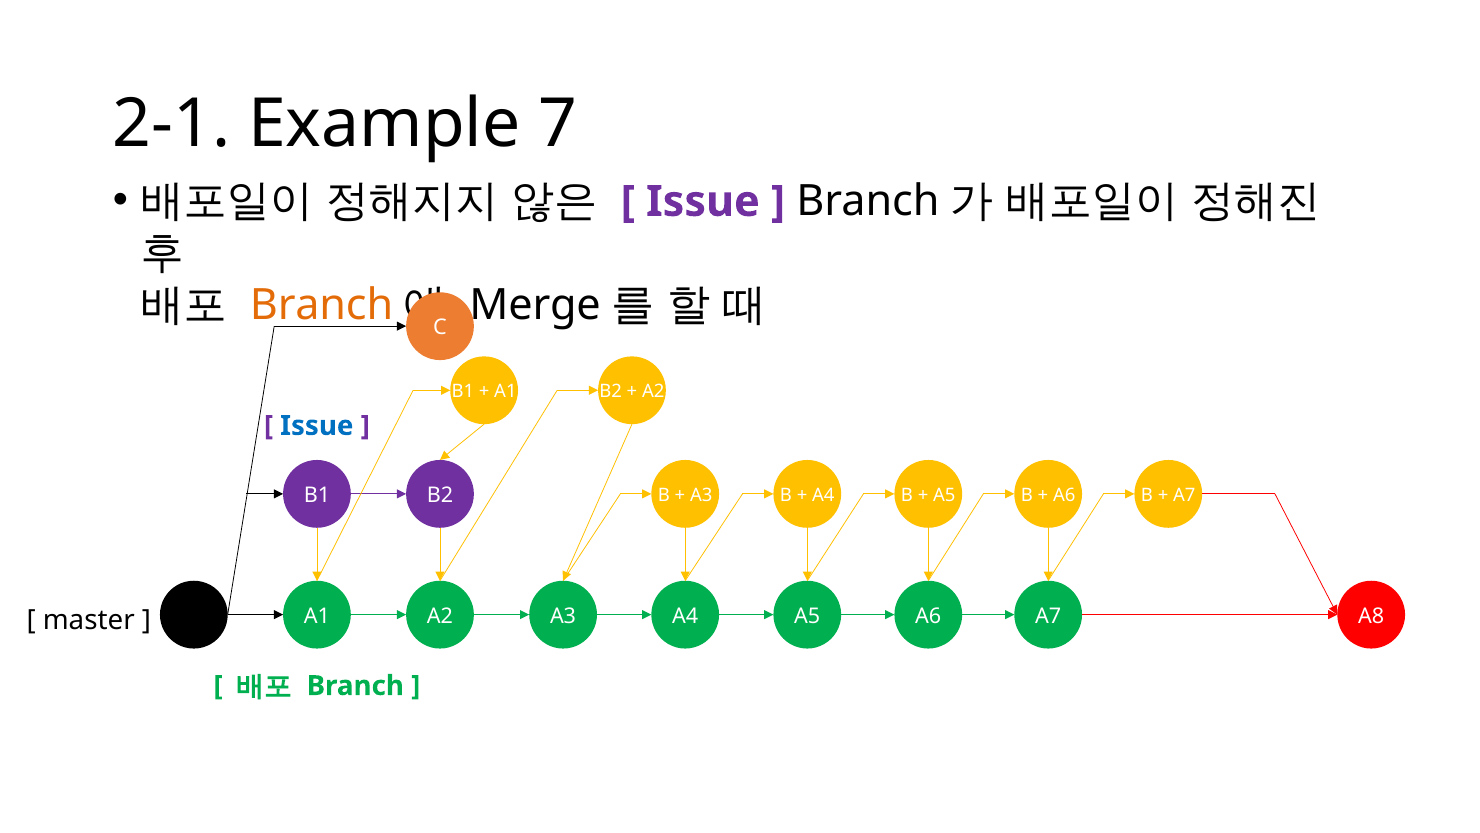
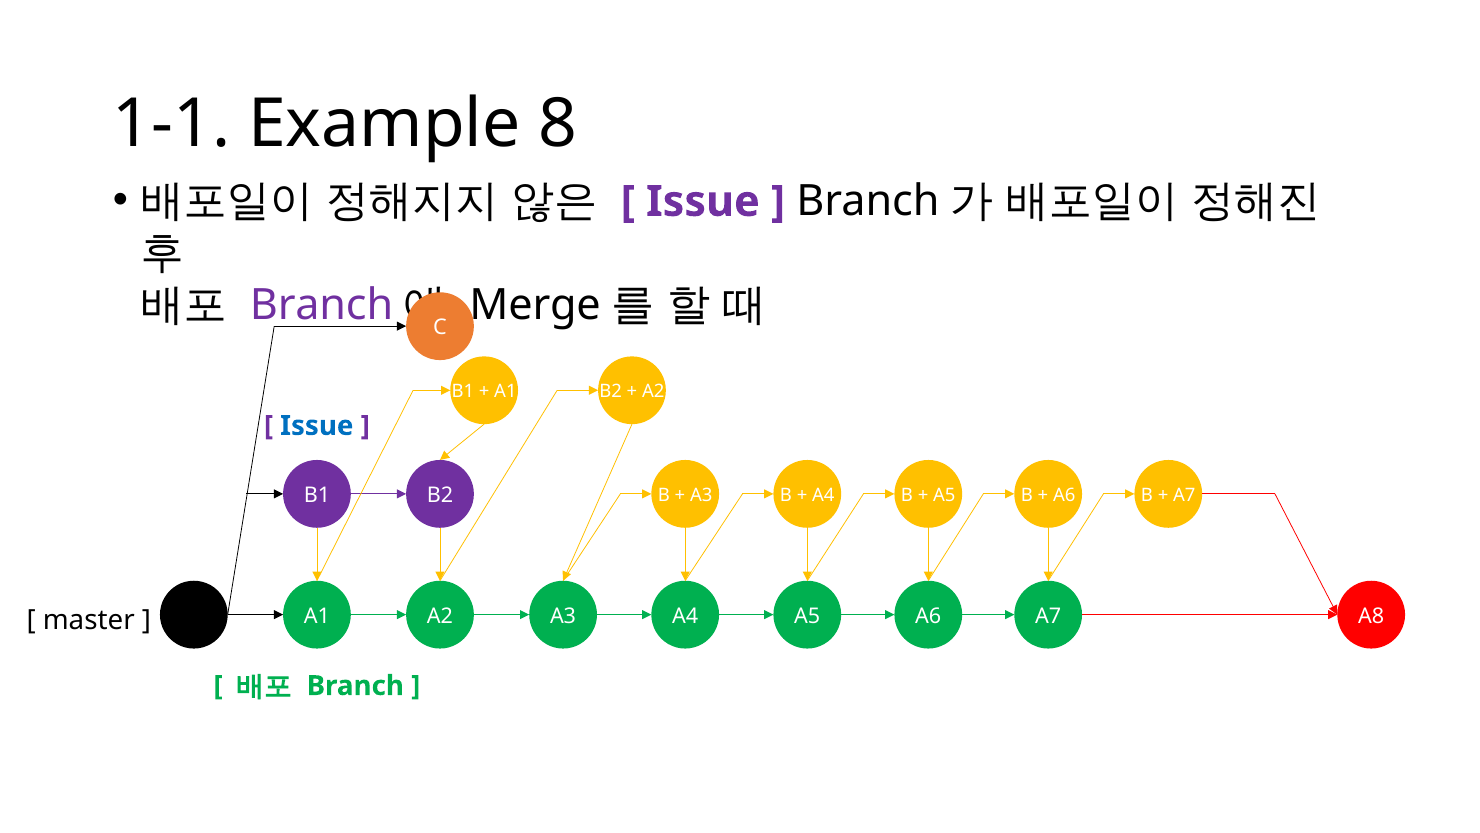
2-1: 2-1 -> 1-1 (172, 124)
7: 7 -> 8 (557, 124)
Branch colour: orange -> purple (322, 305)
